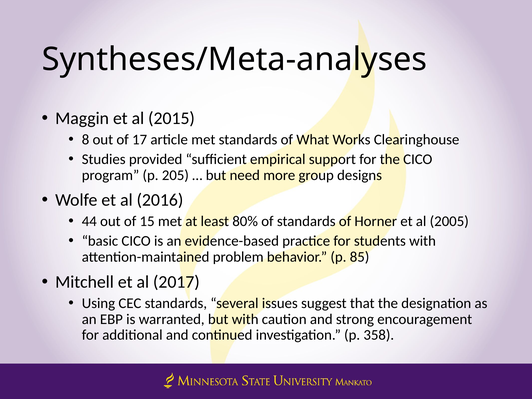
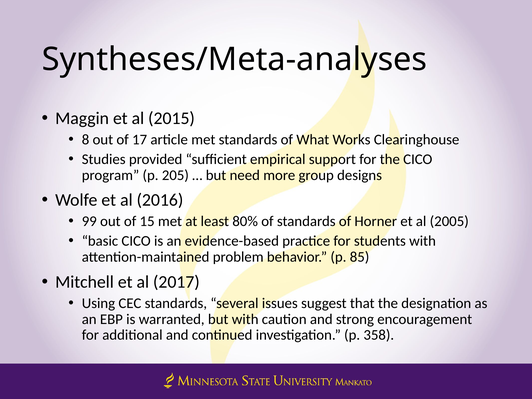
44: 44 -> 99 (89, 221)
